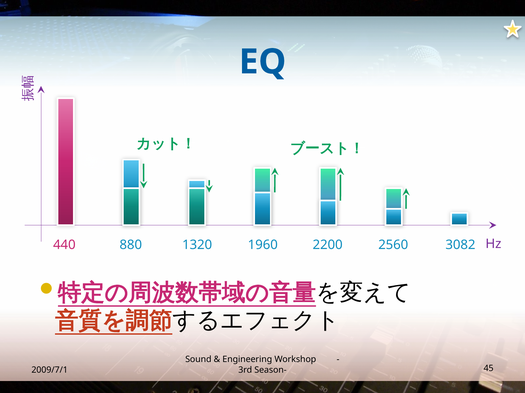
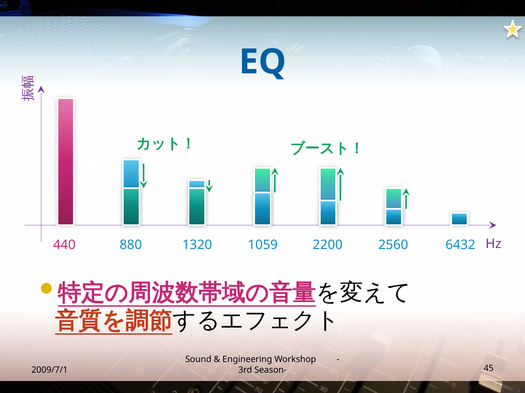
1960: 1960 -> 1059 (263, 245)
3082: 3082 -> 6432 (460, 245)
